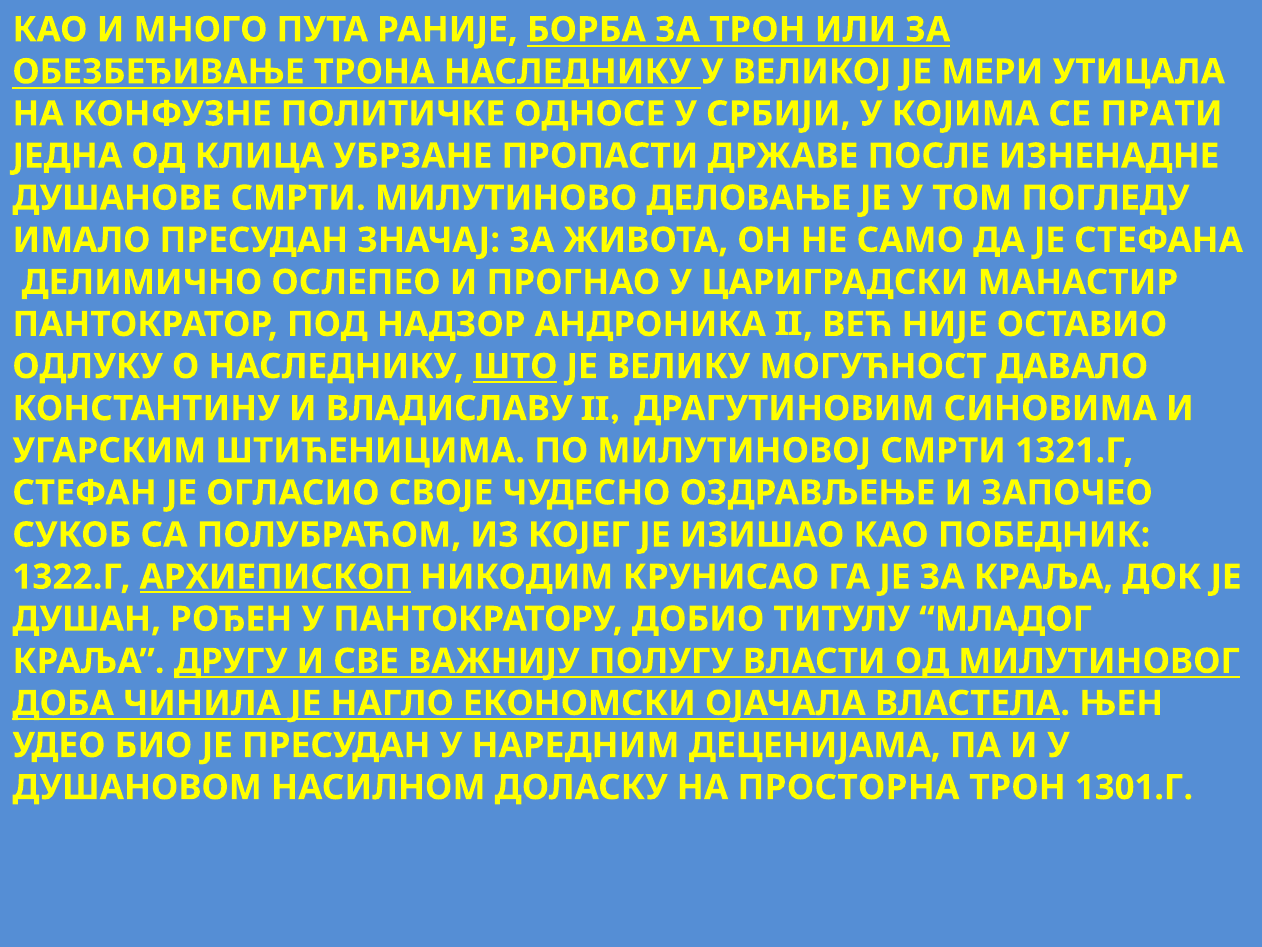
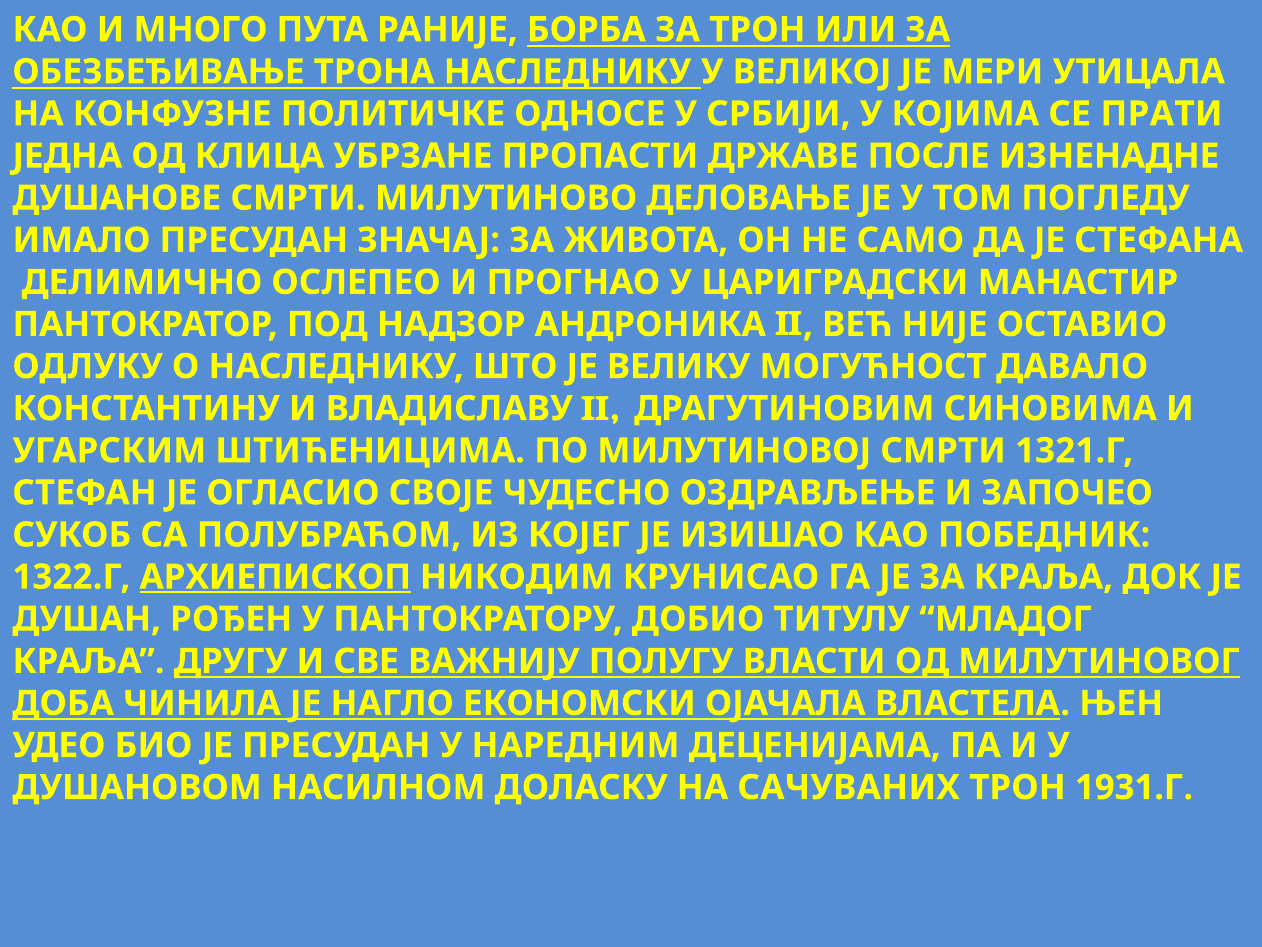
ШТО underline: present -> none (515, 366)
ПРОСТОРНА: ПРОСТОРНА -> САЧУВАНИХ (849, 787)
1301.Г: 1301.Г -> 1931.Г (1134, 787)
